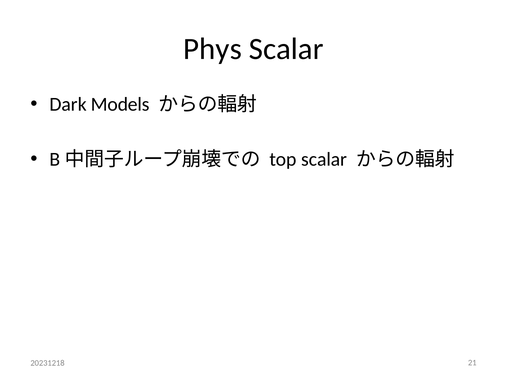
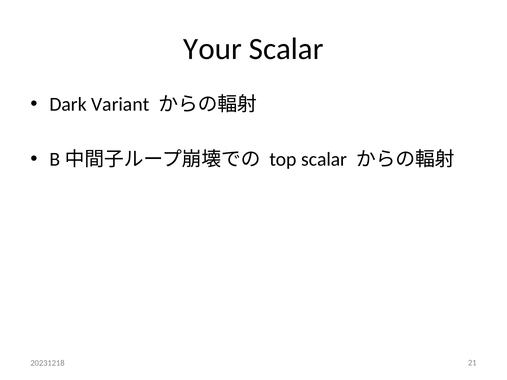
Phys: Phys -> Your (213, 49)
Models: Models -> Variant (120, 104)
